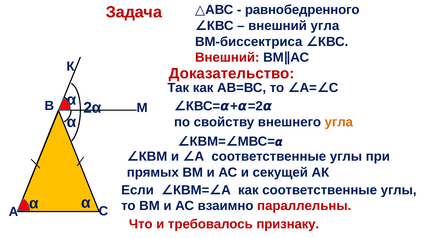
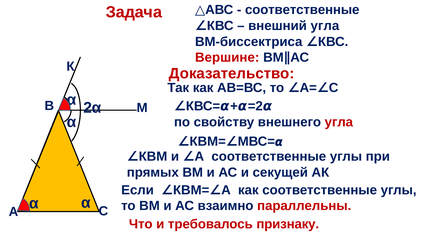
равнобедренного: равнобедренного -> соответственные (302, 10)
Внешний: Внешний -> Вершине (227, 58)
угла colour: orange -> red (339, 122)
